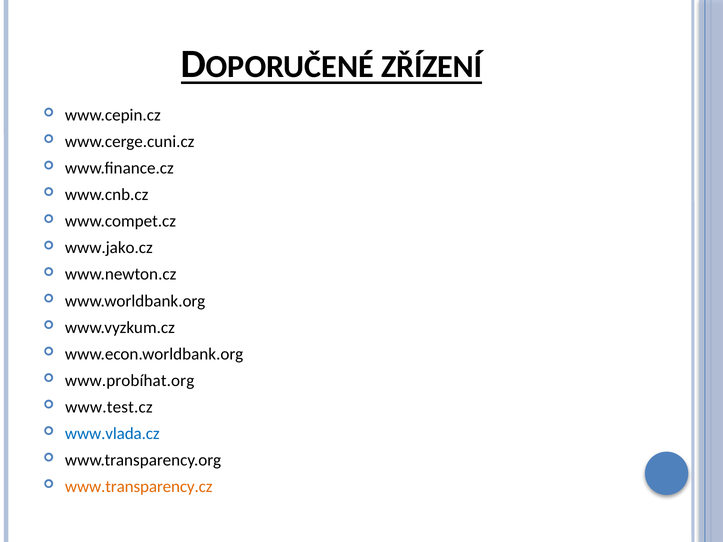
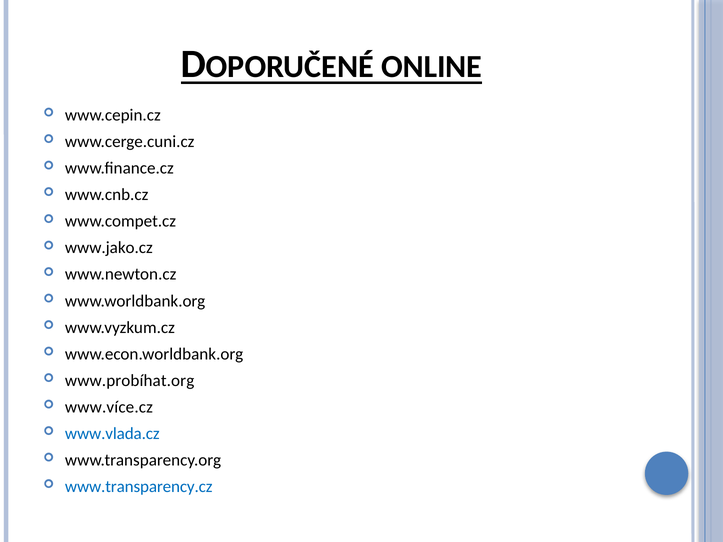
ZŘÍZENÍ: ZŘÍZENÍ -> ONLINE (432, 67)
www.test.cz: www.test.cz -> www.více.cz (109, 407)
www.transparency.cz colour: orange -> blue (139, 487)
